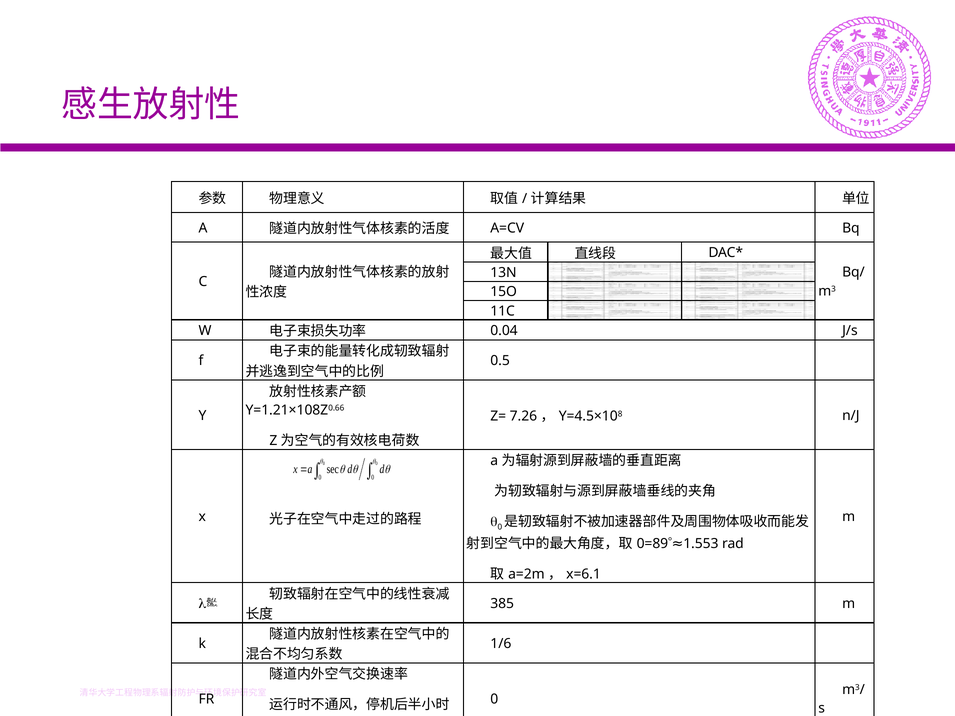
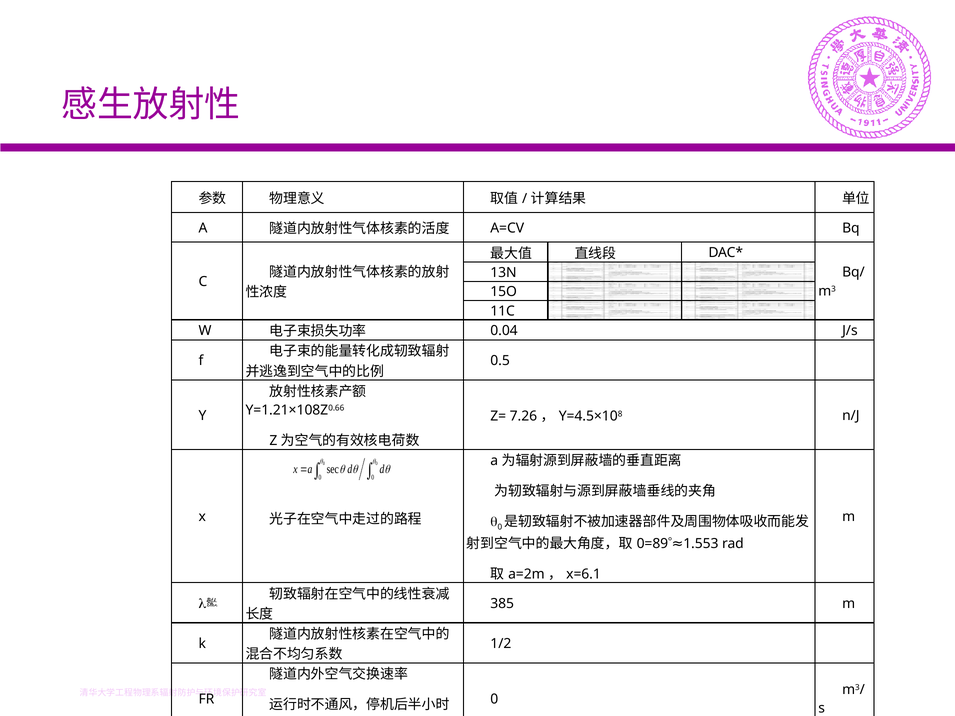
1/6: 1/6 -> 1/2 (501, 644)
